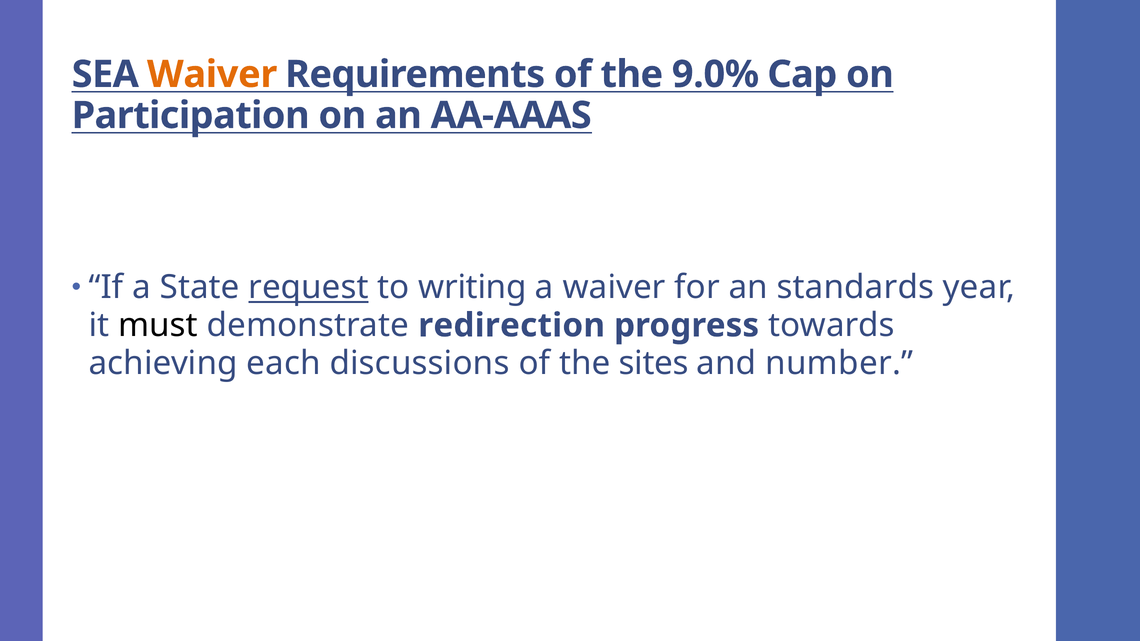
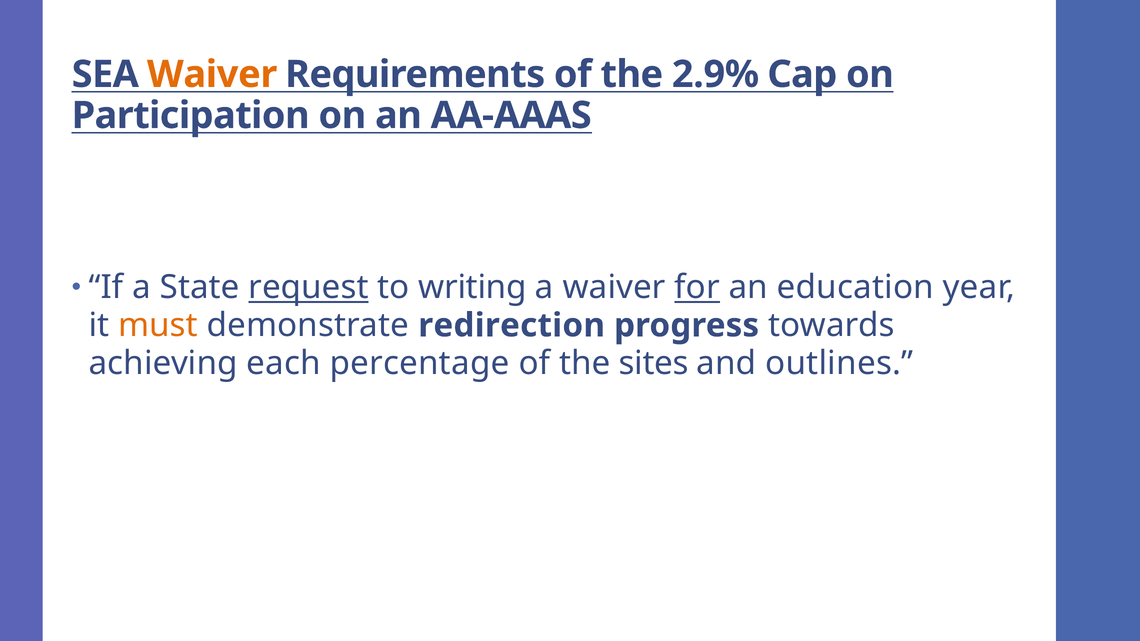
9.0%: 9.0% -> 2.9% (715, 74)
for underline: none -> present (697, 288)
standards: standards -> education (855, 288)
must colour: black -> orange (158, 326)
discussions: discussions -> percentage (420, 363)
number: number -> outlines (839, 363)
